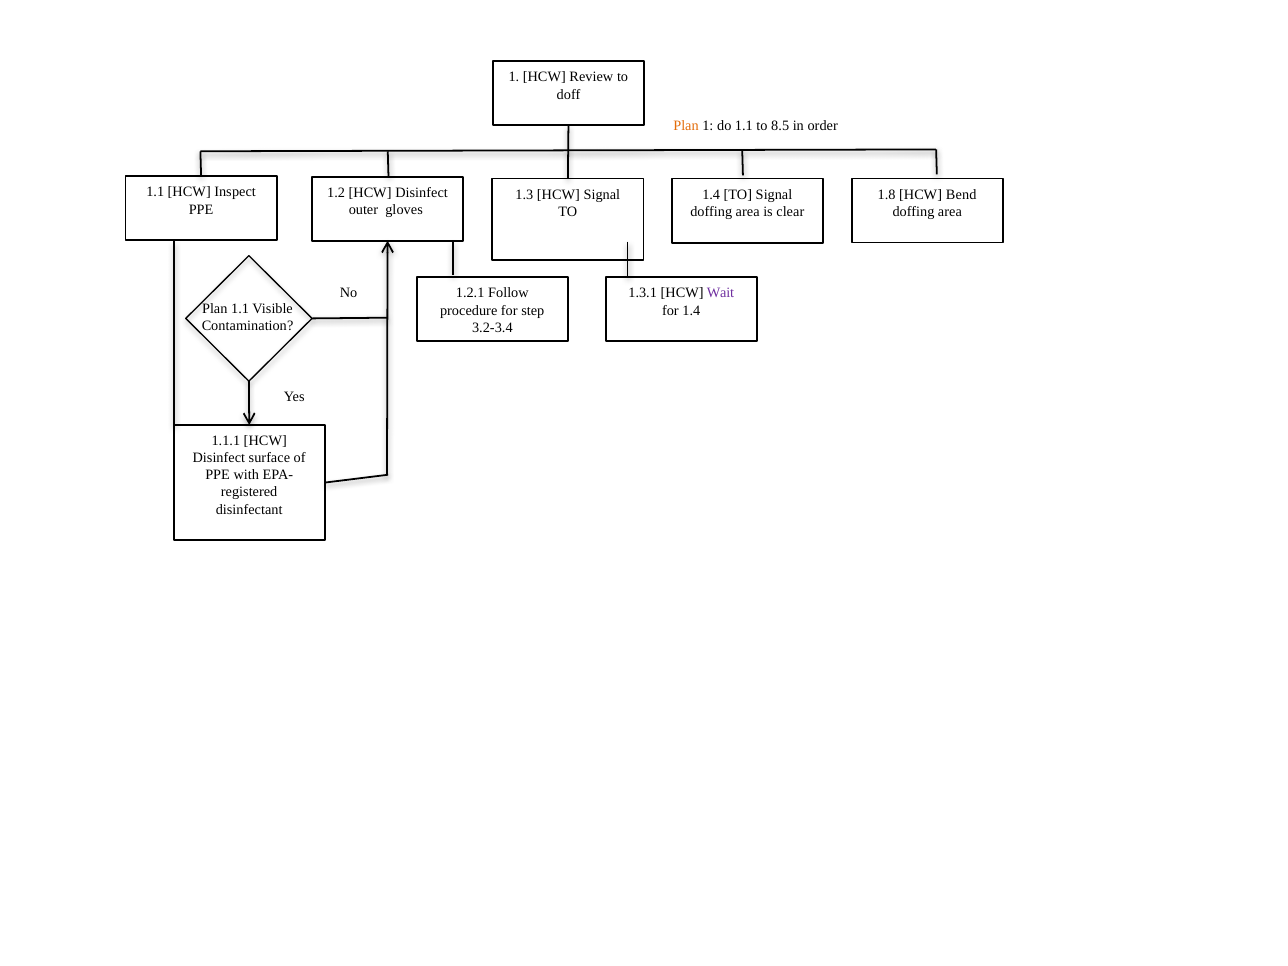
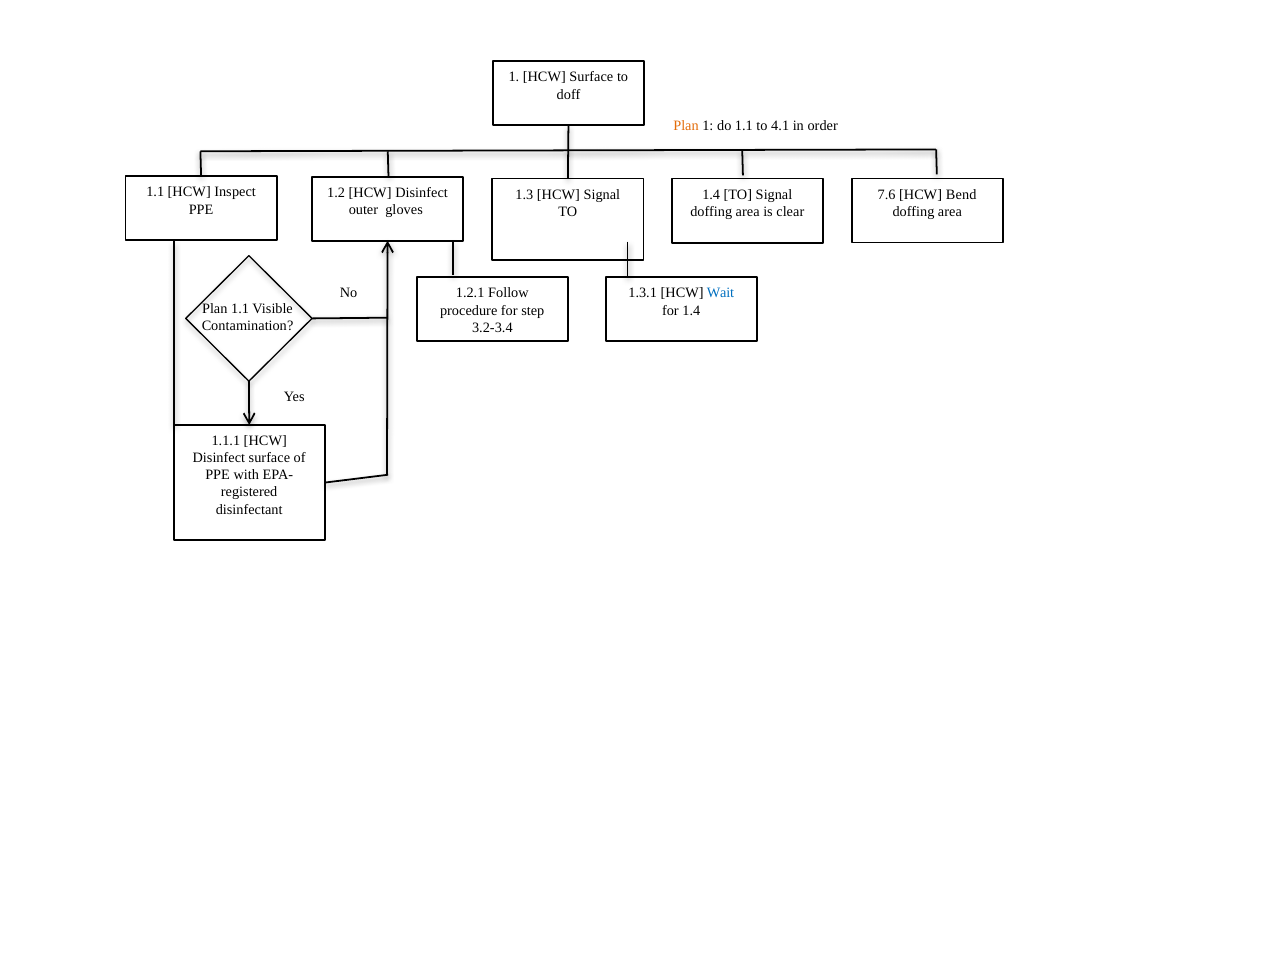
HCW Review: Review -> Surface (591, 77)
8.5: 8.5 -> 4.1 (780, 126)
1.8: 1.8 -> 7.6 (887, 194)
Wait colour: purple -> blue (720, 293)
